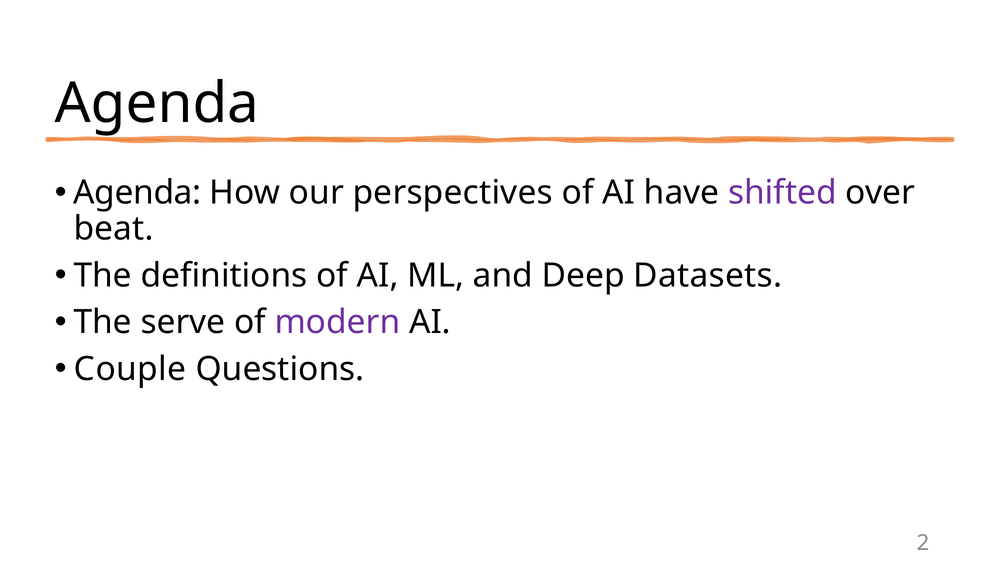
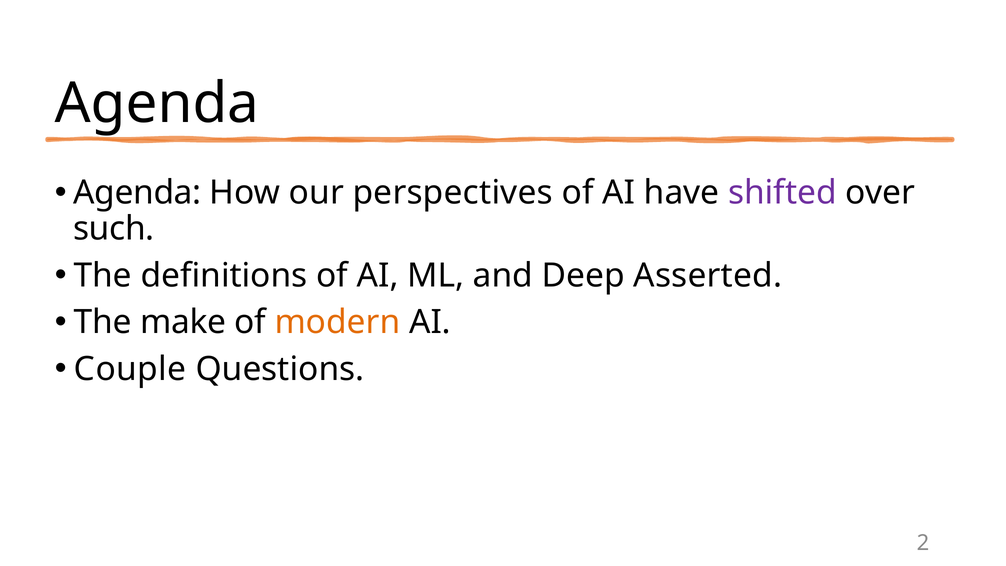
beat: beat -> such (114, 229)
Datasets: Datasets -> Asserted (708, 276)
serve: serve -> make (183, 322)
modern colour: purple -> orange (338, 322)
